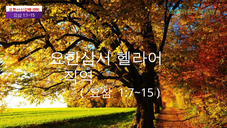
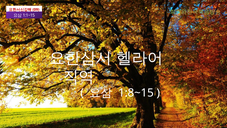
1:7~15: 1:7~15 -> 1:8~15 (136, 93)
